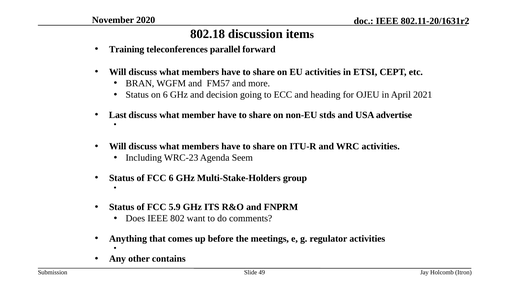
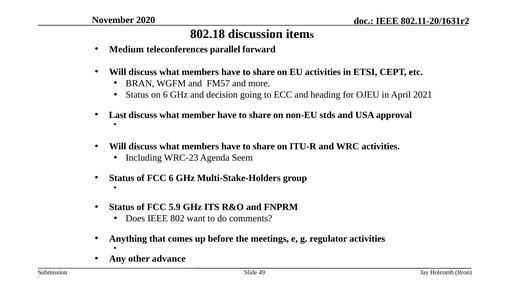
Training: Training -> Medium (127, 49)
advertise: advertise -> approval (394, 115)
contains: contains -> advance (169, 259)
